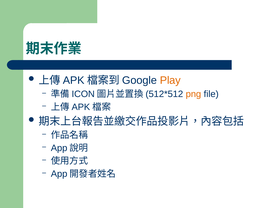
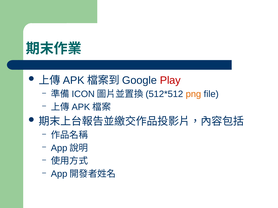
Play colour: orange -> red (170, 80)
